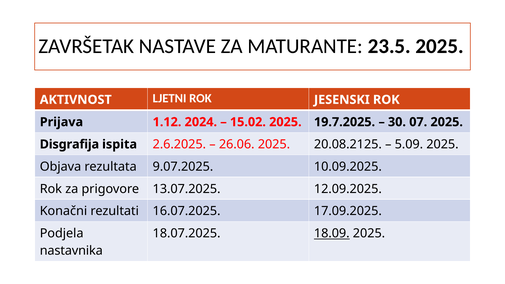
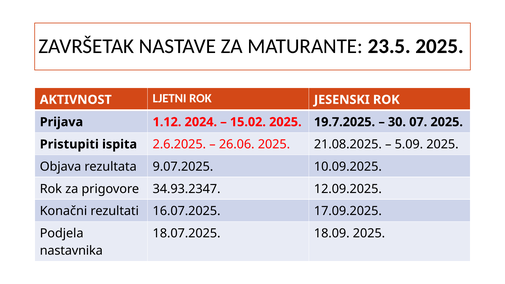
Disgrafija: Disgrafija -> Pristupiti (69, 144)
20.08.2125: 20.08.2125 -> 21.08.2025 (348, 144)
13.07.2025: 13.07.2025 -> 34.93.2347 (187, 189)
18.09 underline: present -> none (332, 234)
